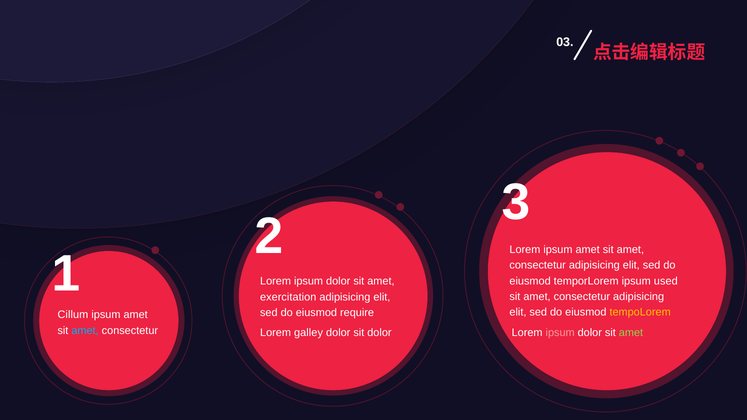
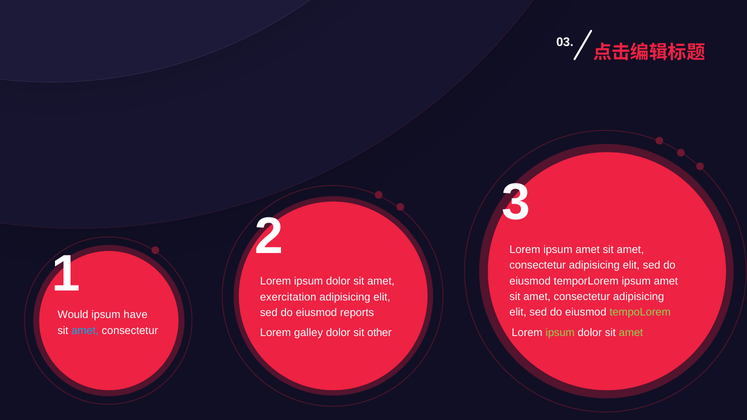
temporLorem ipsum used: used -> amet (666, 281)
tempoLorem colour: yellow -> light green (640, 312)
require: require -> reports (357, 313)
Cillum: Cillum -> Would (73, 315)
amet: amet -> have (136, 315)
sit dolor: dolor -> other (380, 333)
ipsum colour: pink -> light green (560, 333)
